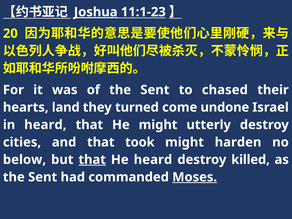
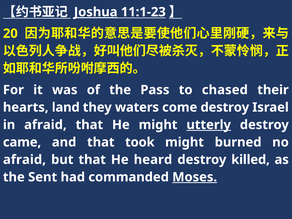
of the Sent: Sent -> Pass (155, 90)
turned: turned -> waters (137, 107)
come undone: undone -> destroy (225, 107)
in heard: heard -> afraid (45, 125)
utterly underline: none -> present (209, 125)
cities: cities -> came (22, 142)
harden: harden -> burned (238, 142)
below: below -> afraid (24, 160)
that underline: present -> none (92, 160)
